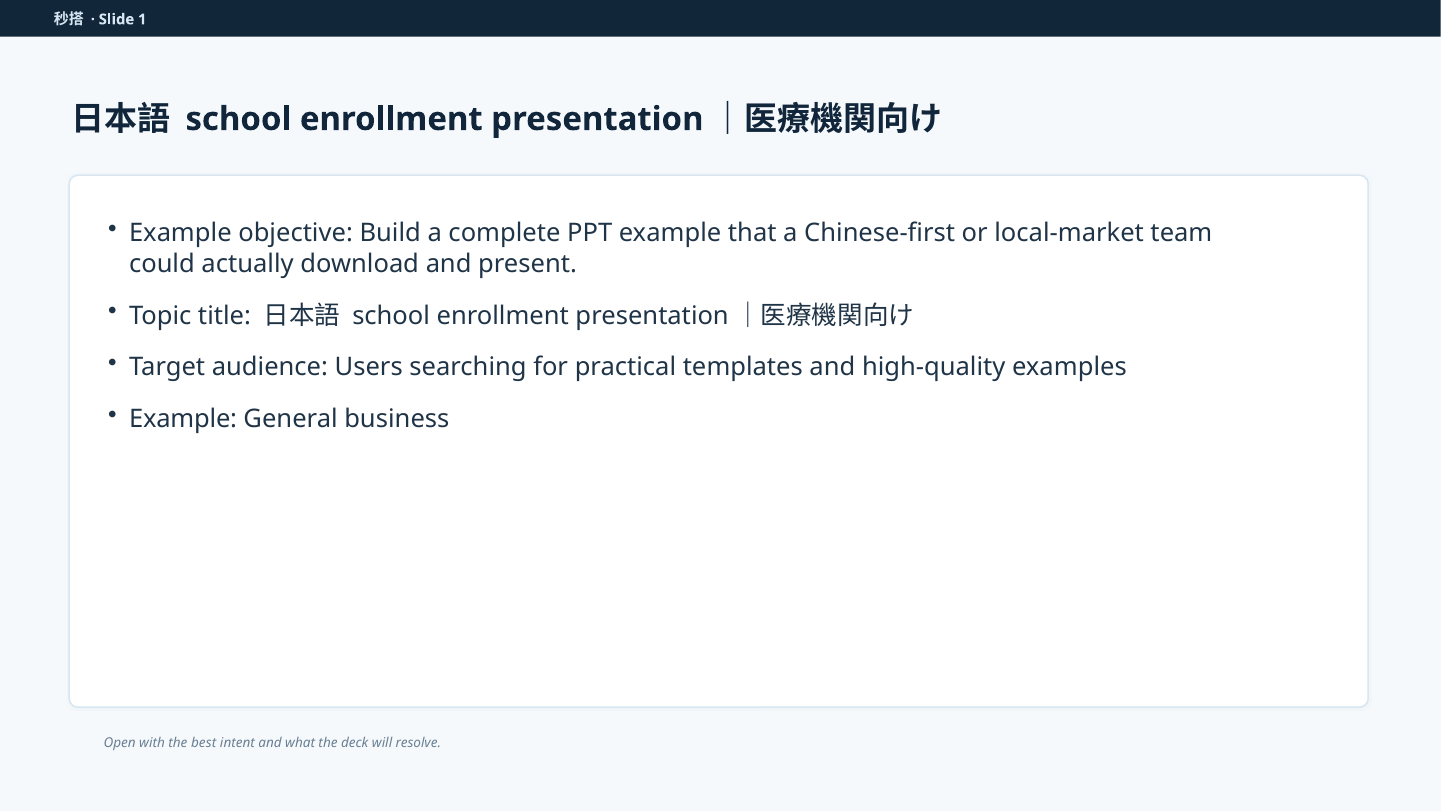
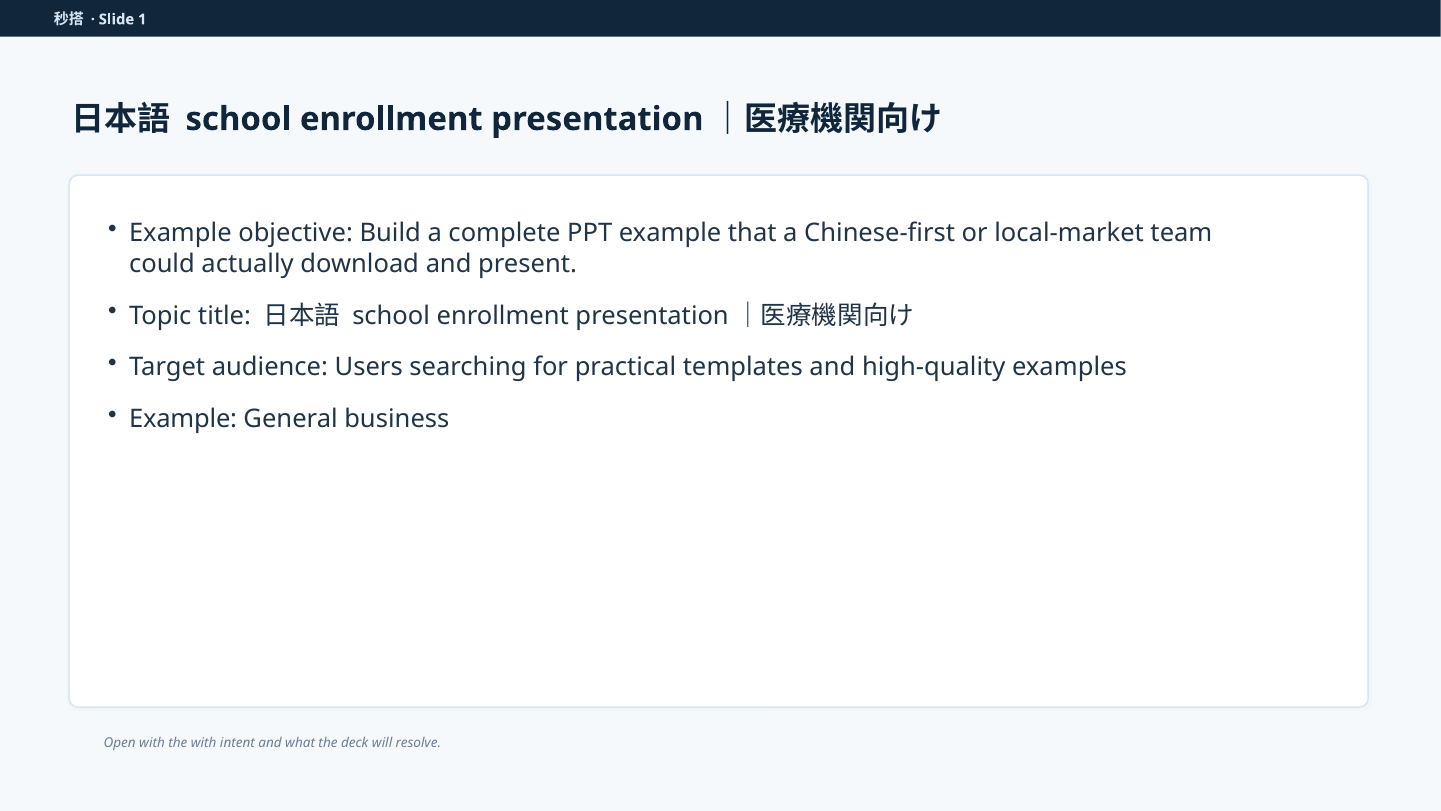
the best: best -> with (204, 742)
